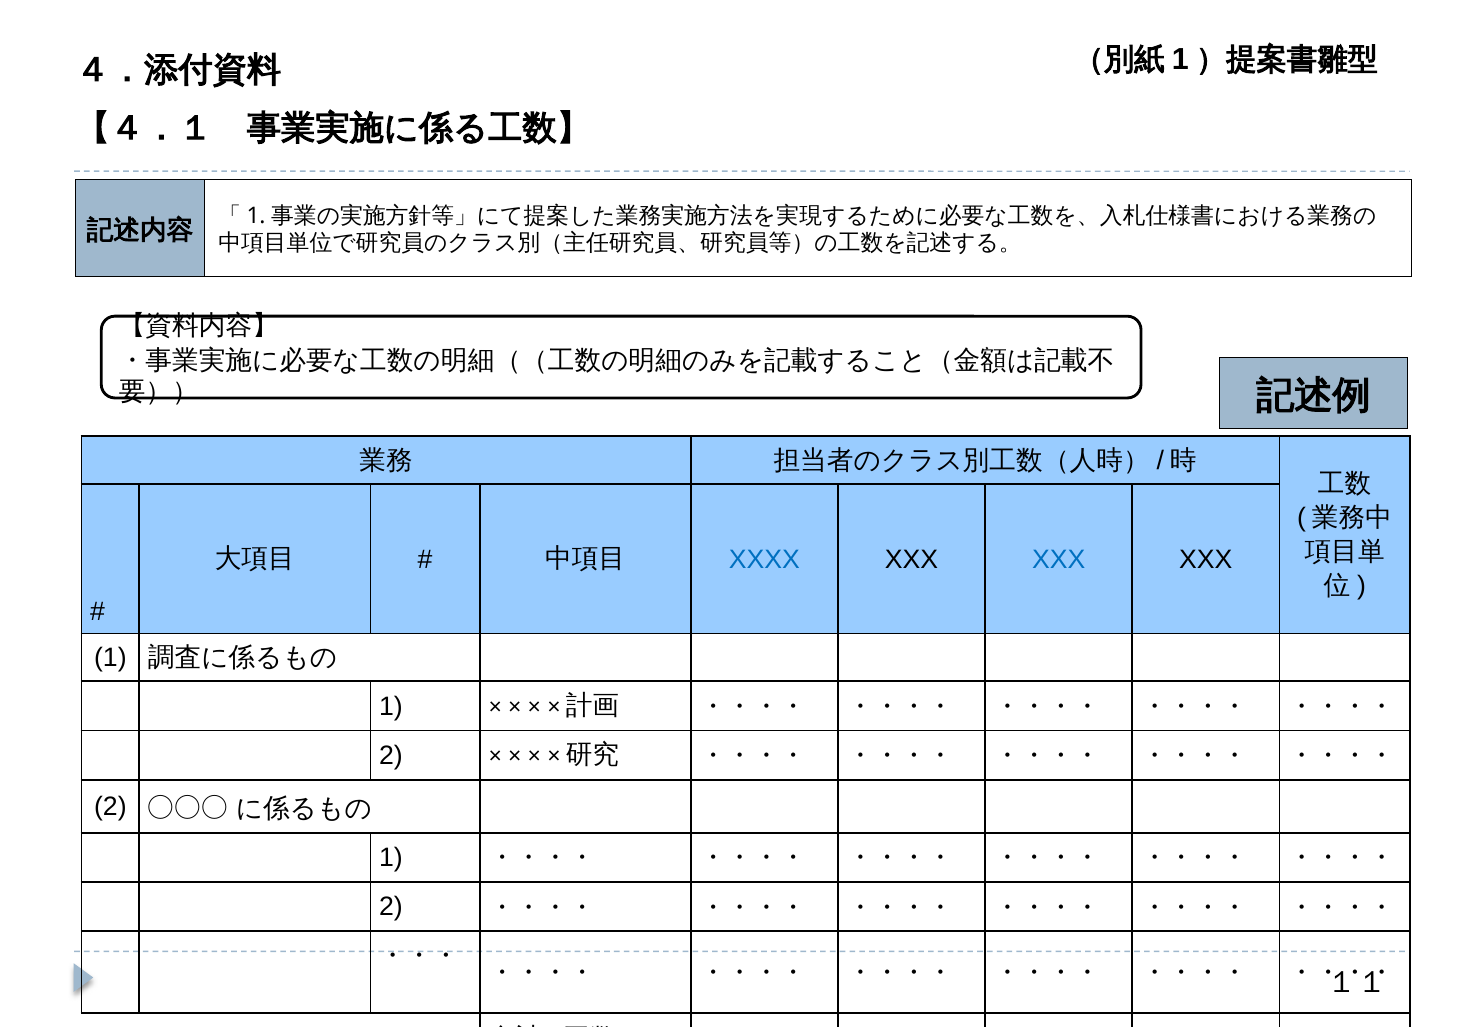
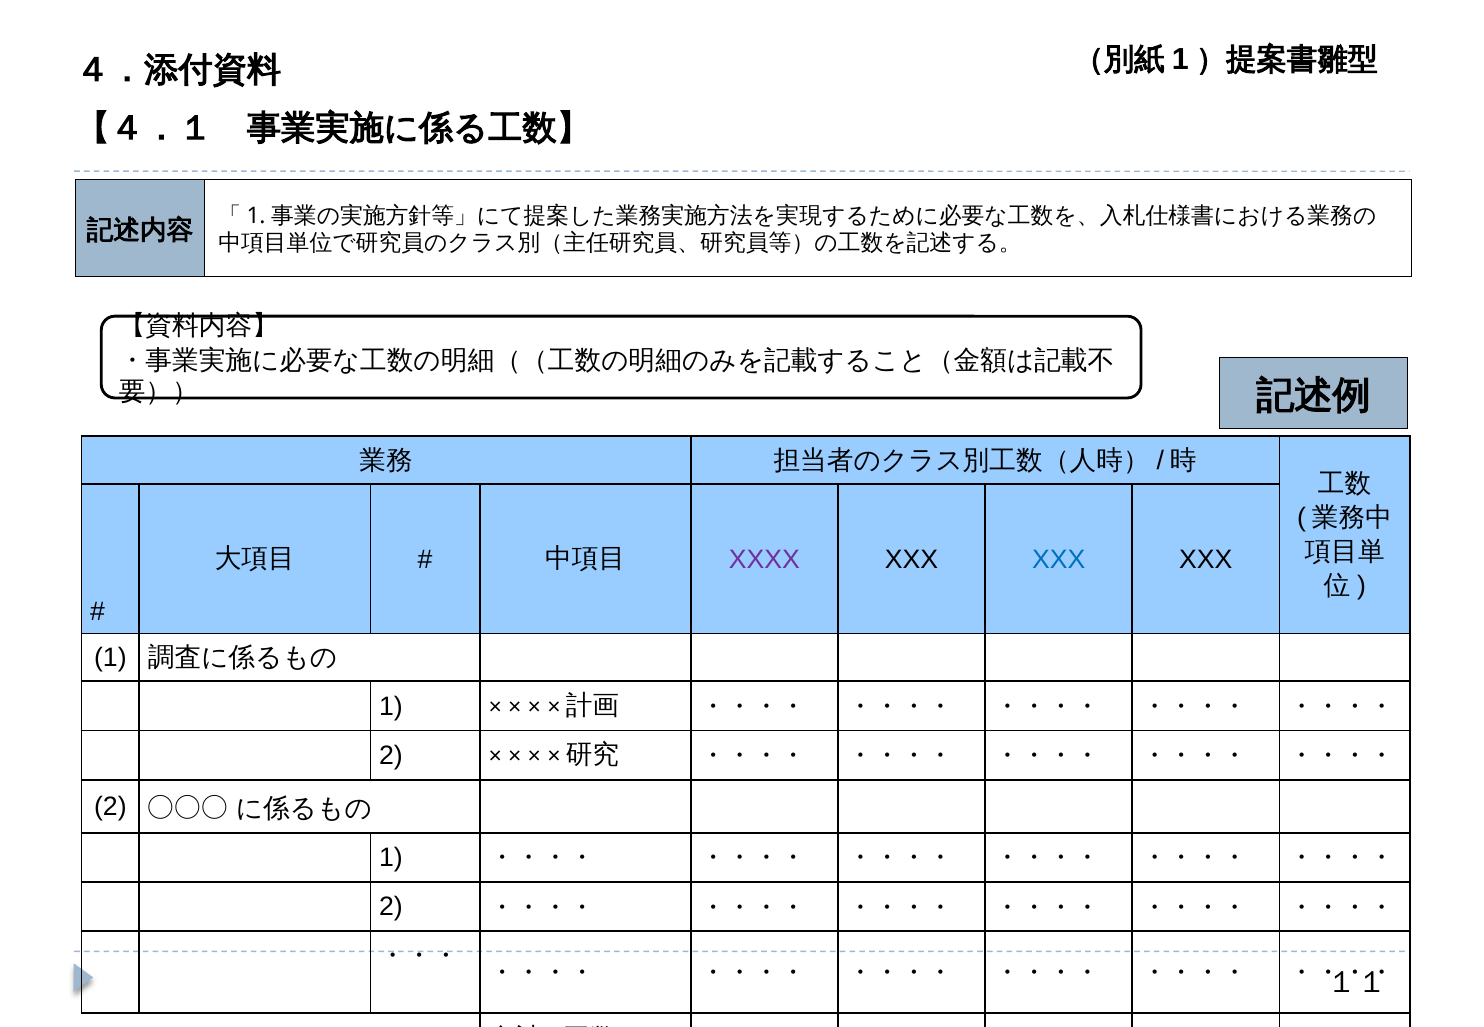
XXXX colour: blue -> purple (764, 559)
